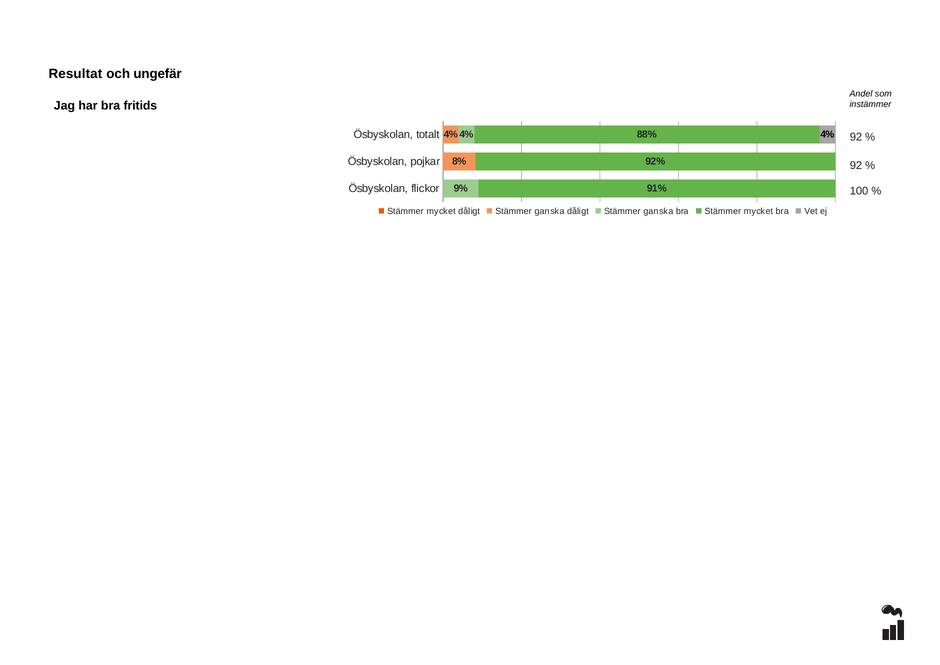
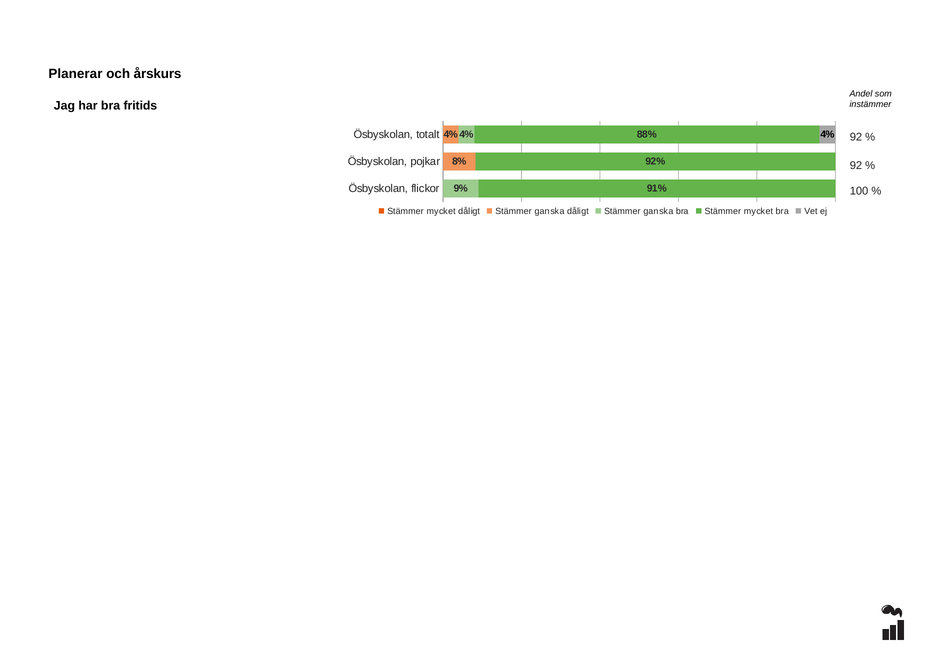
Resultat: Resultat -> Planerar (75, 74)
ungefär: ungefär -> årskurs (158, 74)
